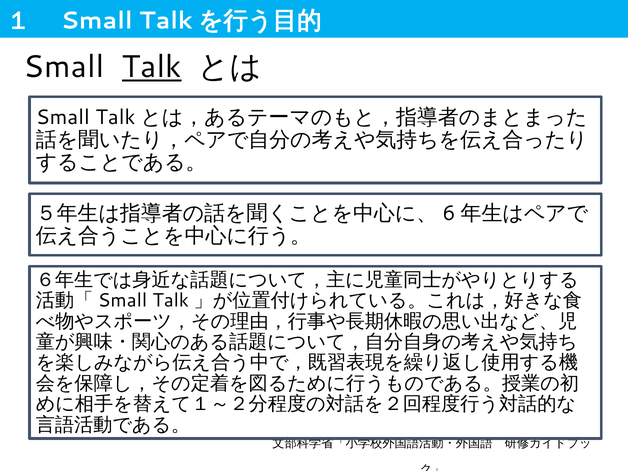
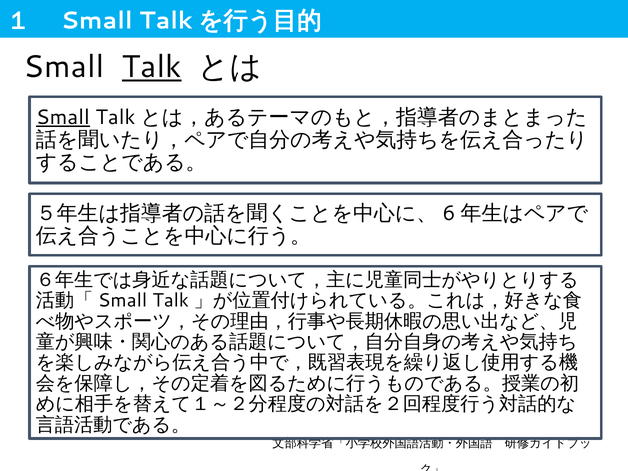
Small underline: none -> present (63, 117)
